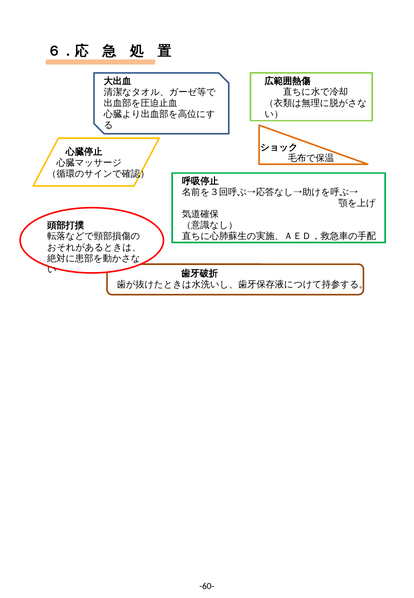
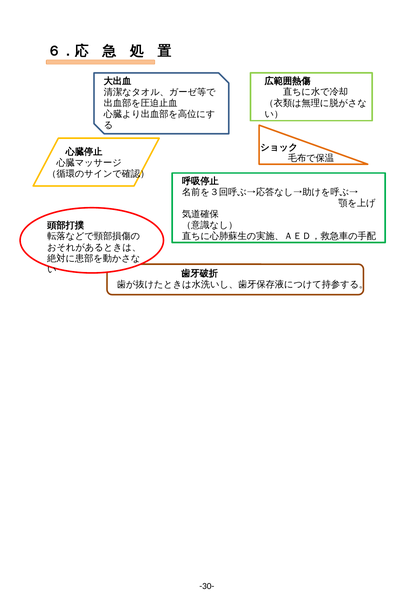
-60-: -60- -> -30- (207, 586)
